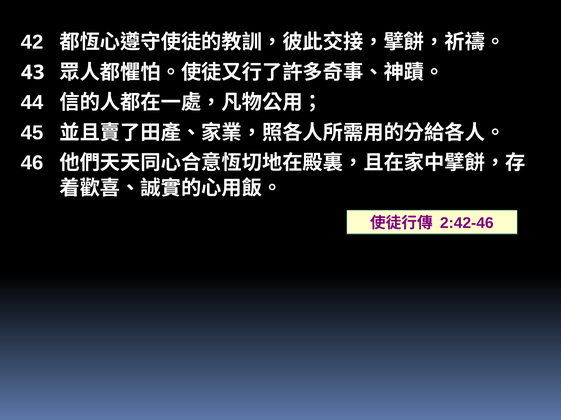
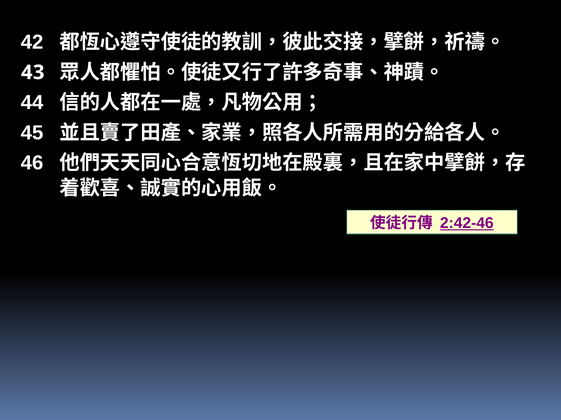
2:42-46 underline: none -> present (467, 224)
